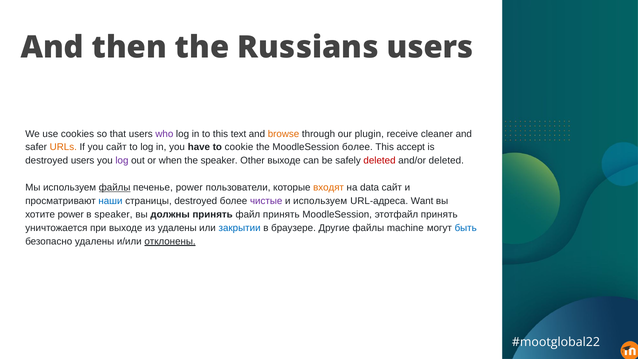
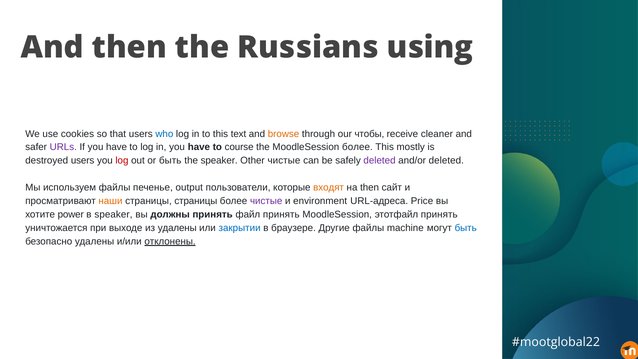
Russians users: users -> using (430, 48)
who colour: purple -> blue (164, 134)
plugin: plugin -> чтобы (369, 134)
URLs colour: orange -> purple (63, 147)
If you сайт: сайт -> have (117, 147)
cookie: cookie -> course (239, 147)
accept: accept -> mostly (411, 147)
log colour: purple -> red (122, 161)
or when: when -> быть (170, 161)
Other выходе: выходе -> чистые (284, 161)
deleted colour: red -> purple (380, 161)
файлы underline: present -> none (115, 188)
печенье power: power -> output (189, 188)
на data: data -> then (370, 188)
наши colour: blue -> orange (110, 201)
страницы destroyed: destroyed -> страницы (196, 201)
и используем: используем -> environment (320, 201)
Want: Want -> Price (422, 201)
